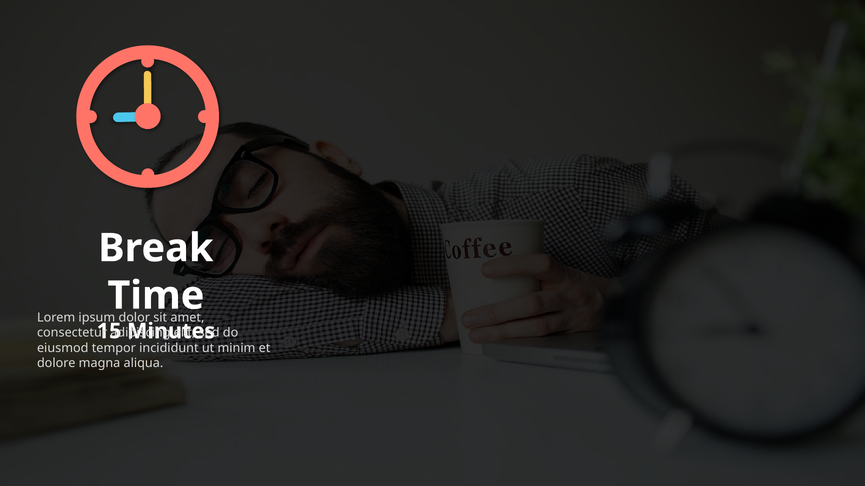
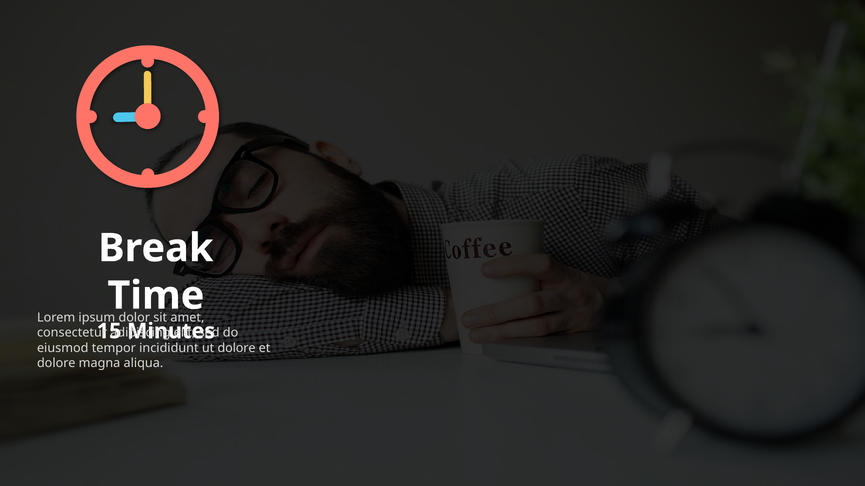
minim: minim -> dolore (237, 348)
